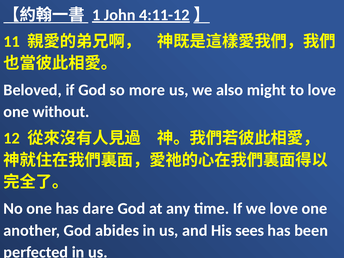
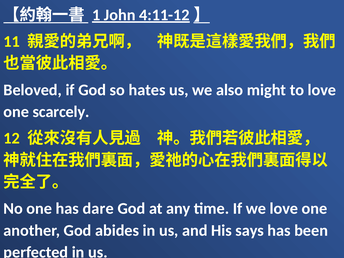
more: more -> hates (147, 90)
without: without -> scarcely (61, 112)
sees: sees -> says (250, 230)
